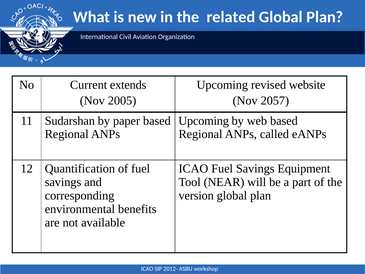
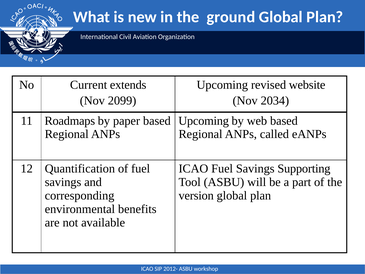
related: related -> ground (231, 17)
2005: 2005 -> 2099 (122, 101)
2057: 2057 -> 2034 (275, 101)
Sudarshan: Sudarshan -> Roadmaps (70, 121)
Equipment: Equipment -> Supporting (304, 169)
Tool NEAR: NEAR -> ASBU (224, 182)
